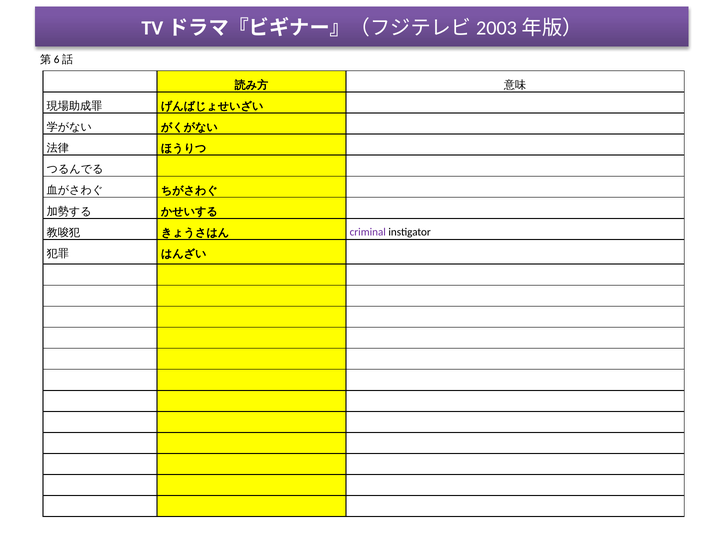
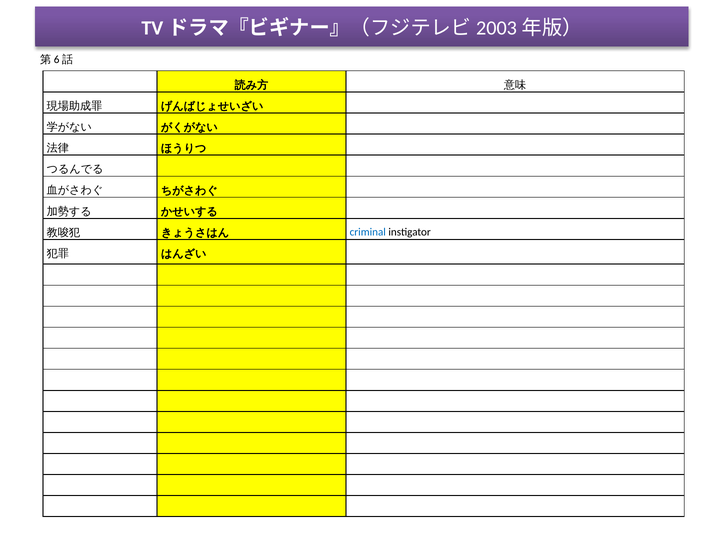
criminal colour: purple -> blue (368, 232)
